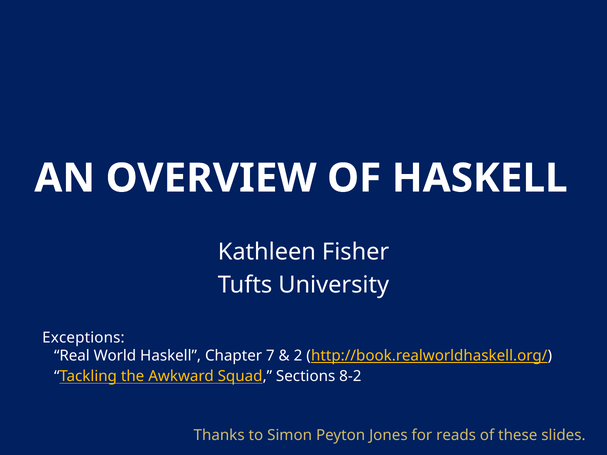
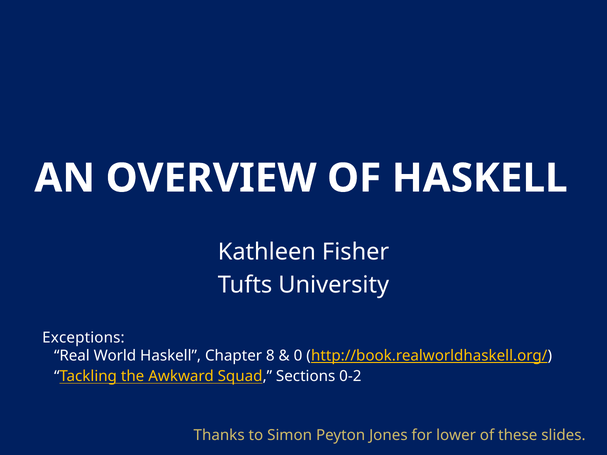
7: 7 -> 8 (270, 356)
2: 2 -> 0 (298, 356)
8-2: 8-2 -> 0-2 (350, 377)
reads: reads -> lower (456, 435)
